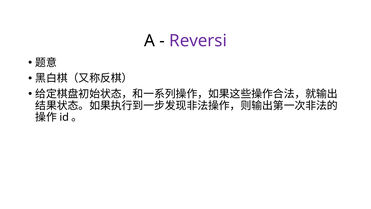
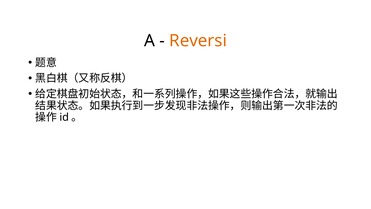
Reversi colour: purple -> orange (198, 41)
